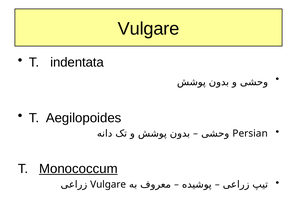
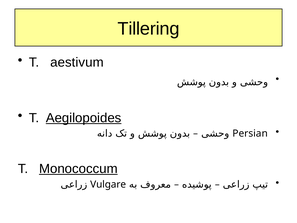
Vulgare: Vulgare -> Tillering (149, 29)
indentata: indentata -> aestivum (77, 62)
Aegilopoides underline: none -> present (84, 118)
